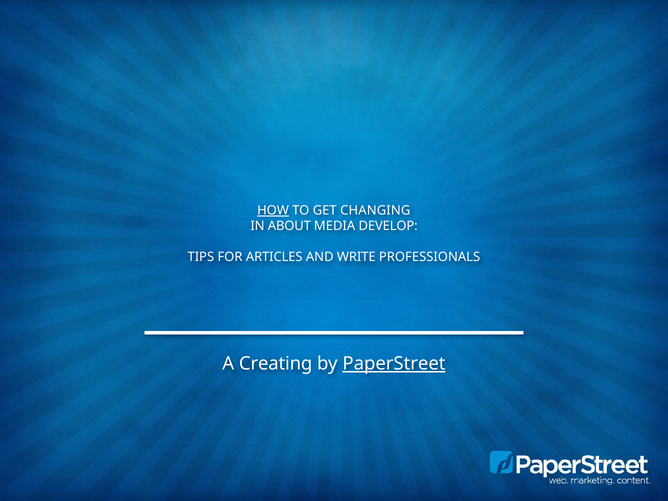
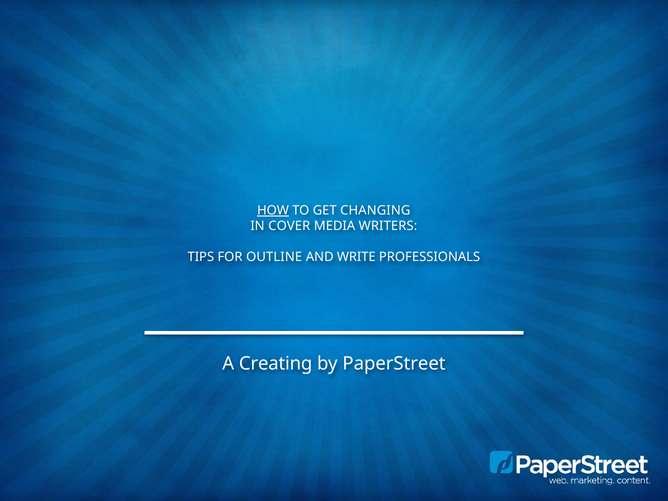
ABOUT: ABOUT -> COVER (289, 226)
DEVELOP: DEVELOP -> WRITERS (388, 226)
ARTICLES: ARTICLES -> OUTLINE (274, 257)
PaperStreet underline: present -> none (394, 364)
